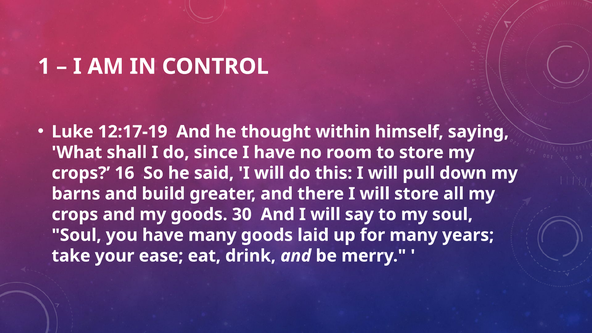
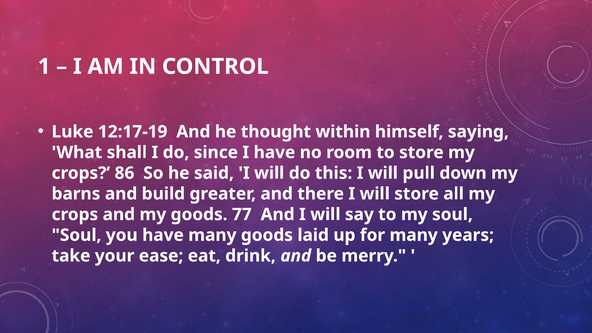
16: 16 -> 86 (124, 173)
30: 30 -> 77 (242, 214)
